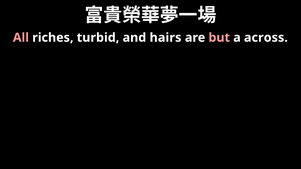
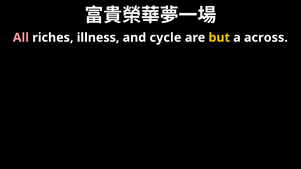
turbid: turbid -> illness (98, 38)
hairs: hairs -> cycle (165, 38)
but colour: pink -> yellow (219, 38)
